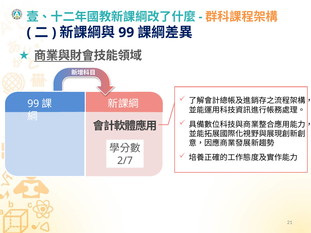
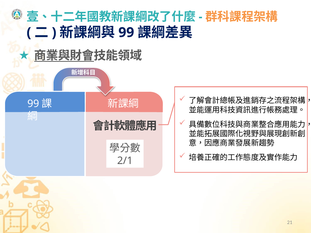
2/7: 2/7 -> 2/1 (125, 161)
